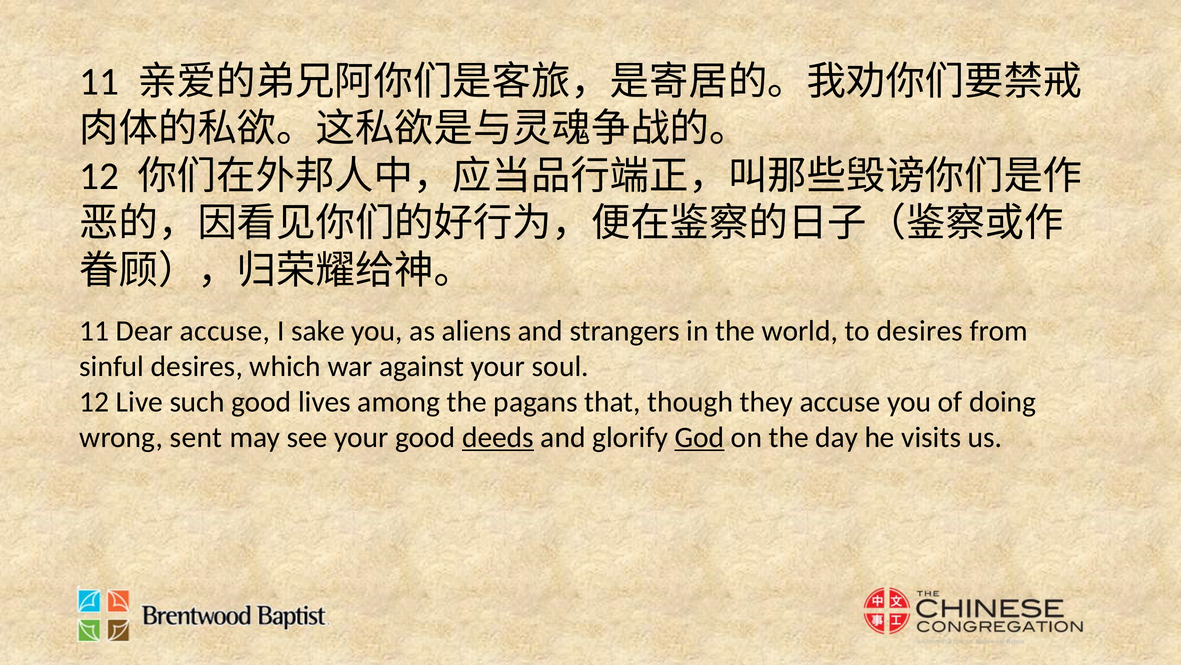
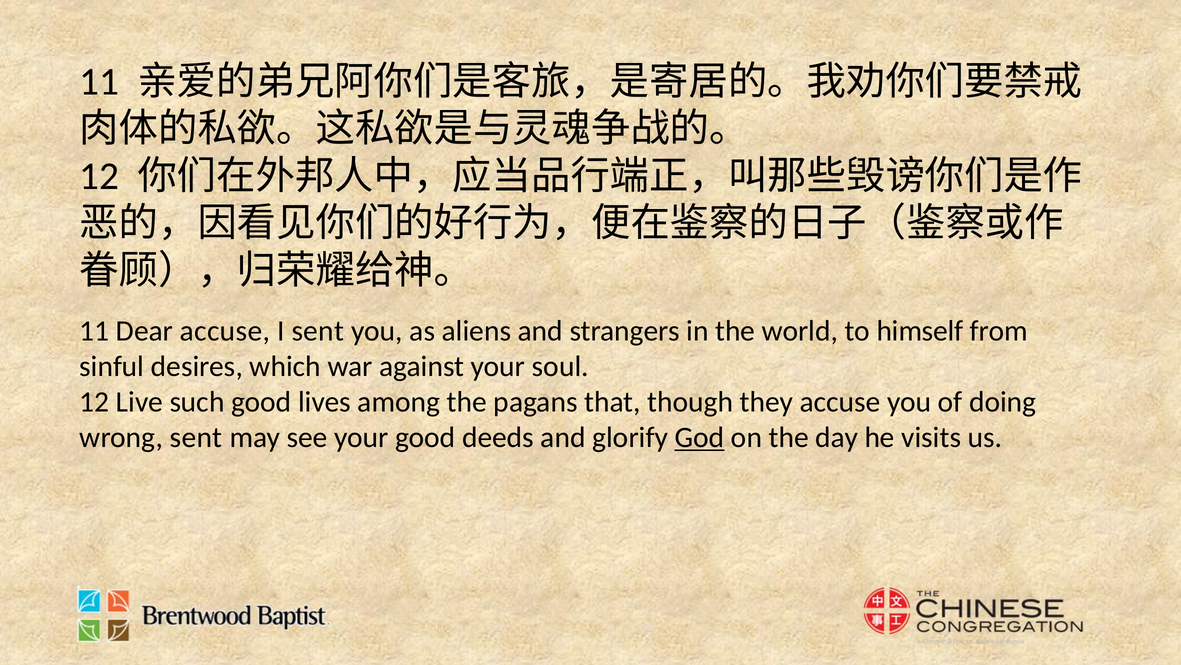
I sake: sake -> sent (318, 331)
to desires: desires -> himself (920, 331)
deeds underline: present -> none (498, 437)
